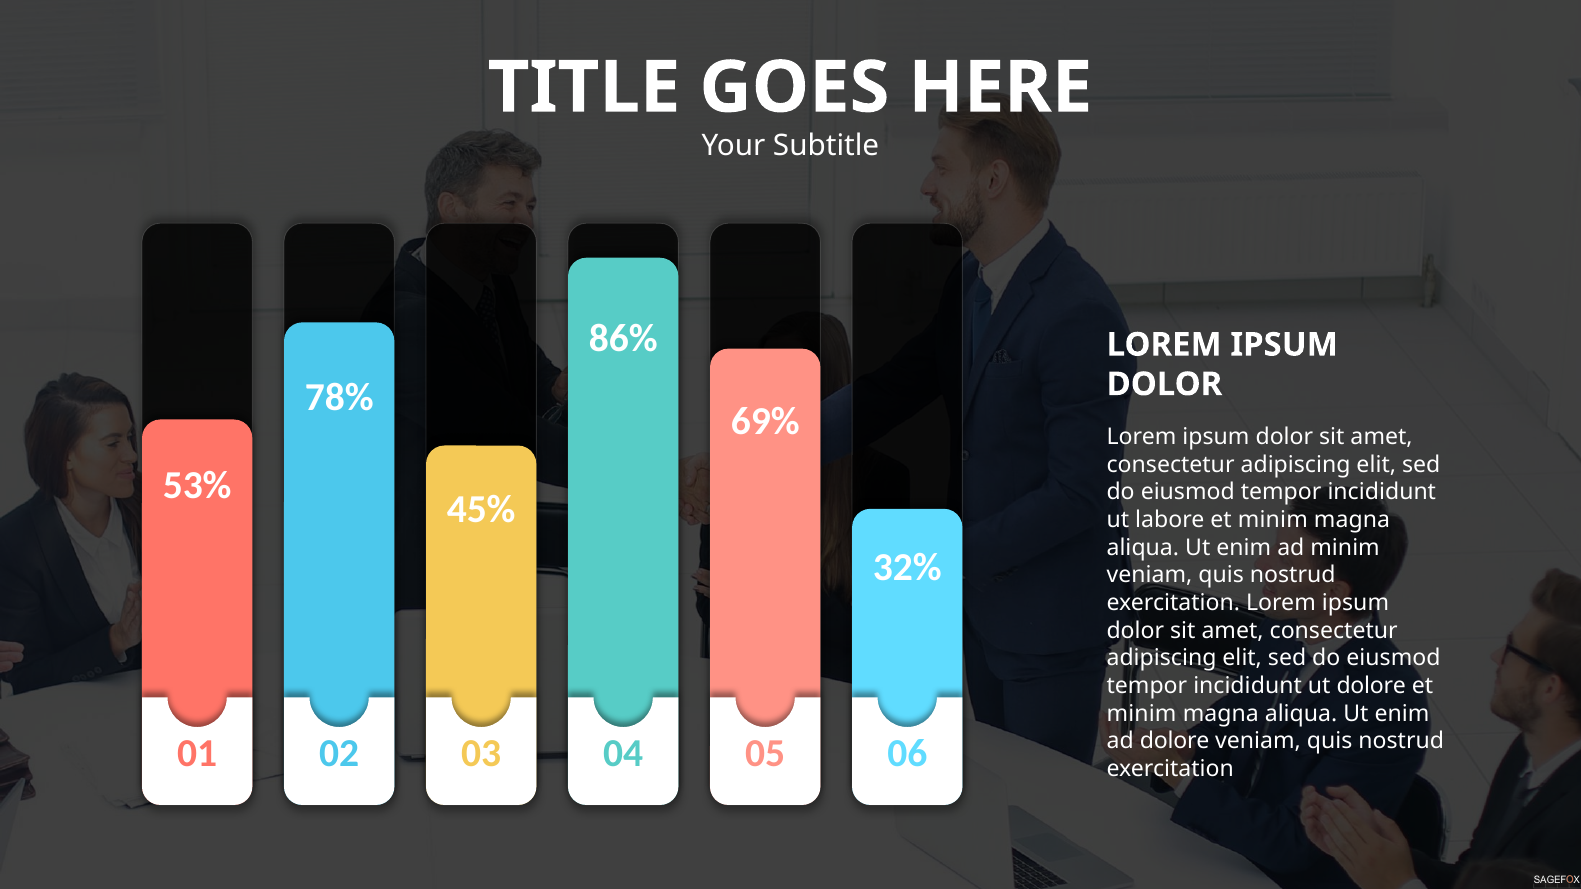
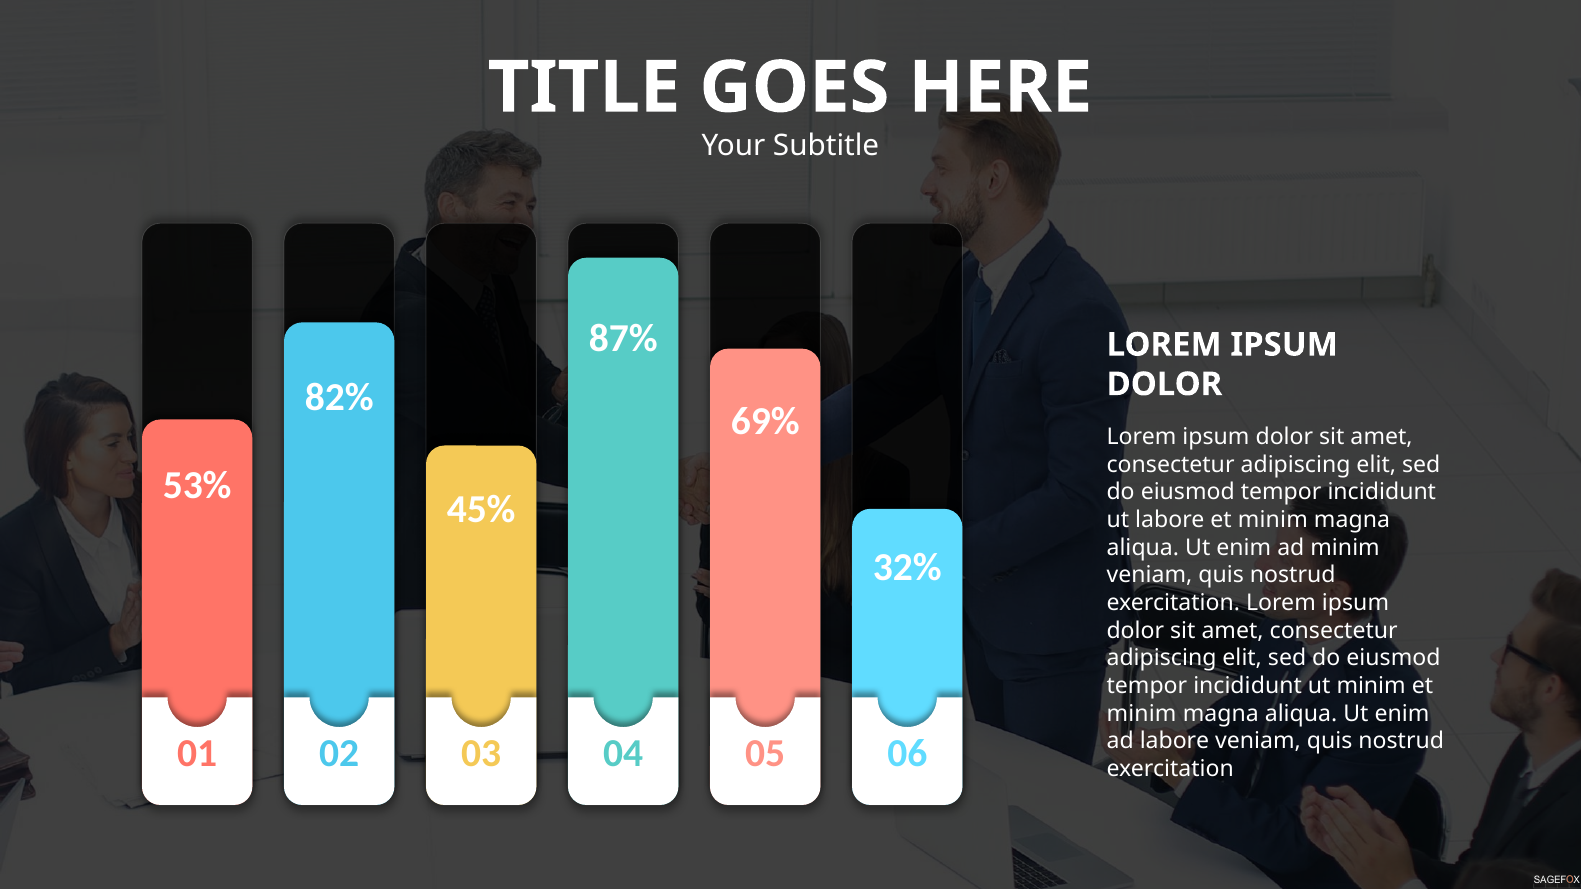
86%: 86% -> 87% (623, 338)
78%: 78% -> 82% (339, 397)
ut dolore: dolore -> minim (1371, 686)
ad dolore: dolore -> labore (1175, 742)
